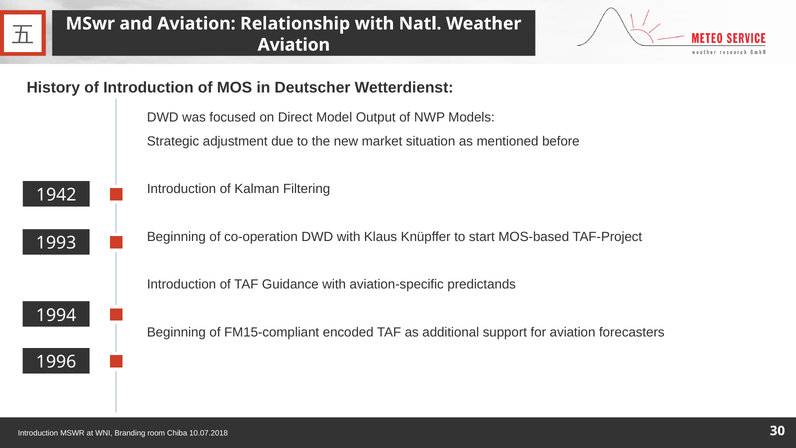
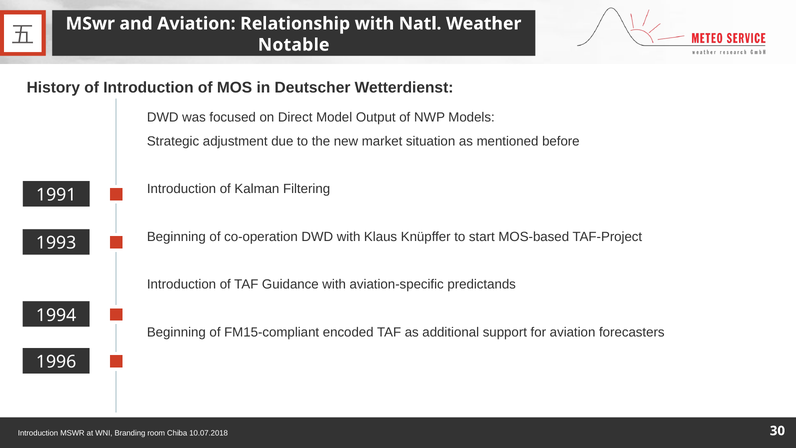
Aviation: Aviation -> Notable (294, 45)
1942: 1942 -> 1991 (56, 195)
